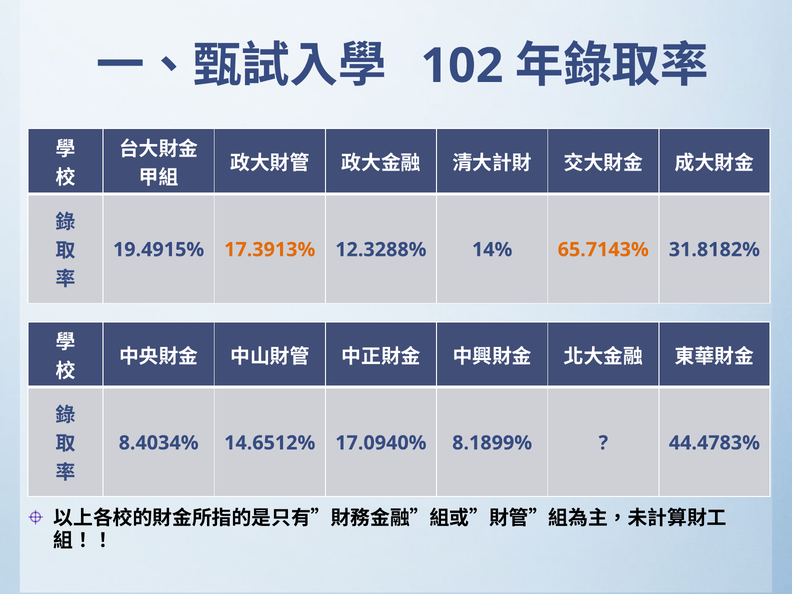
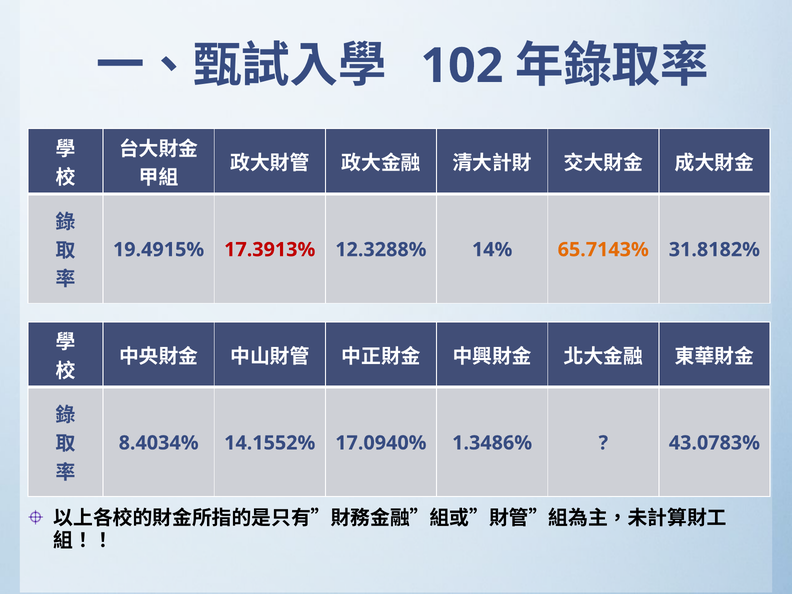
17.3913% colour: orange -> red (270, 250)
14.6512%: 14.6512% -> 14.1552% (270, 443)
8.1899%: 8.1899% -> 1.3486% (492, 443)
44.4783%: 44.4783% -> 43.0783% (714, 443)
